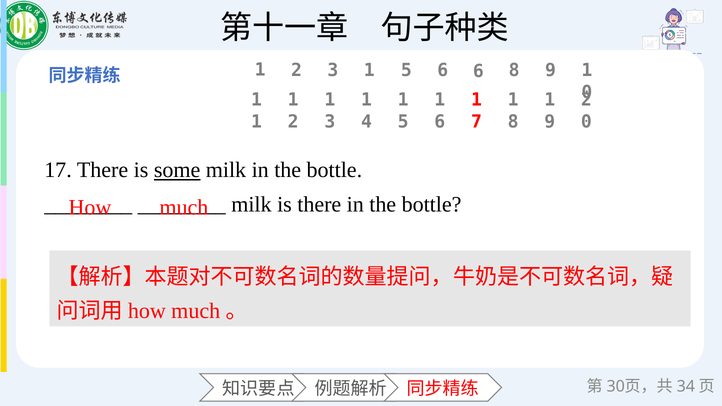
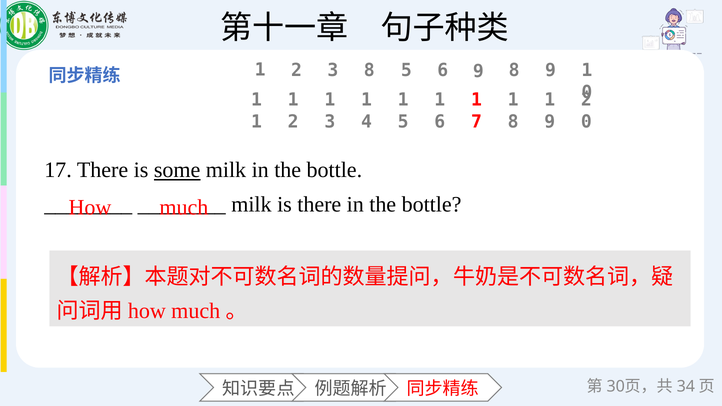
2 3 1: 1 -> 8 (369, 70)
6 6: 6 -> 9 (478, 71)
